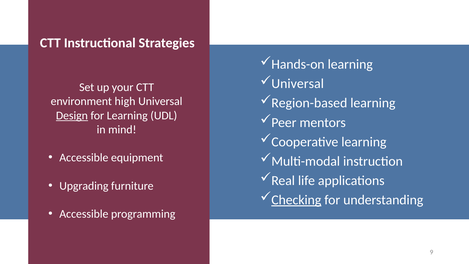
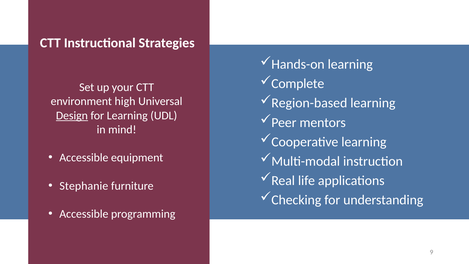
Universal: Universal -> Complete (298, 84)
Upgrading: Upgrading -> Stephanie (84, 186)
Checking underline: present -> none (296, 200)
